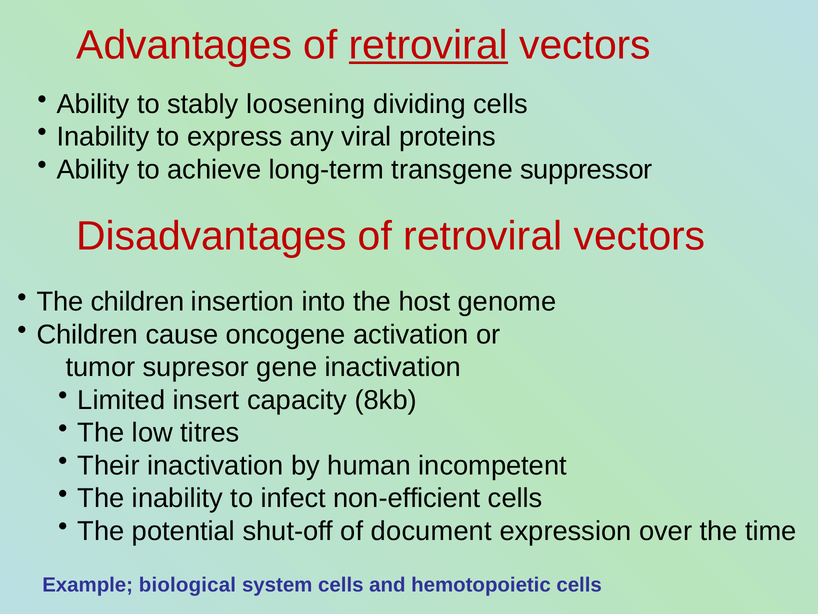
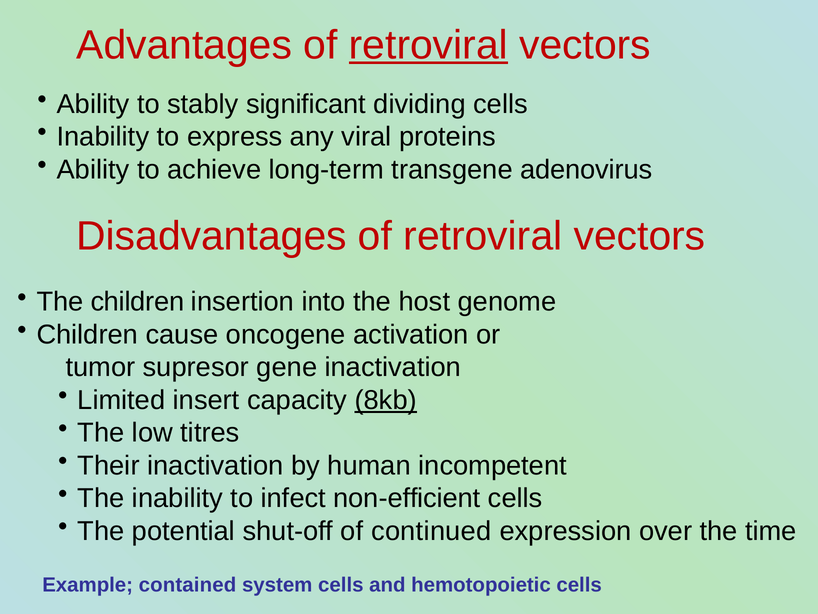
loosening: loosening -> significant (306, 104)
suppressor: suppressor -> adenovirus (586, 170)
8kb underline: none -> present (386, 400)
document: document -> continued (431, 531)
biological: biological -> contained (187, 585)
